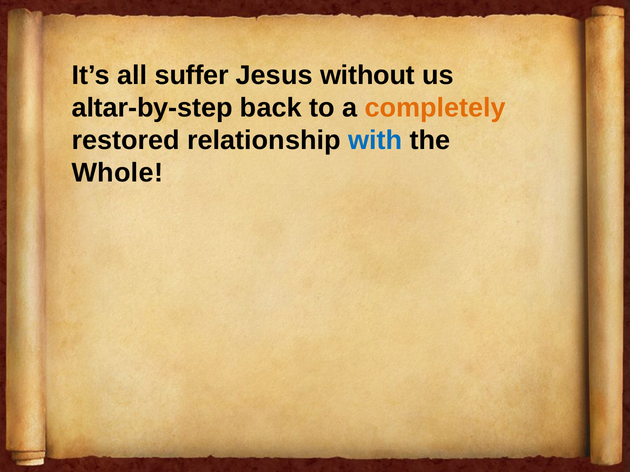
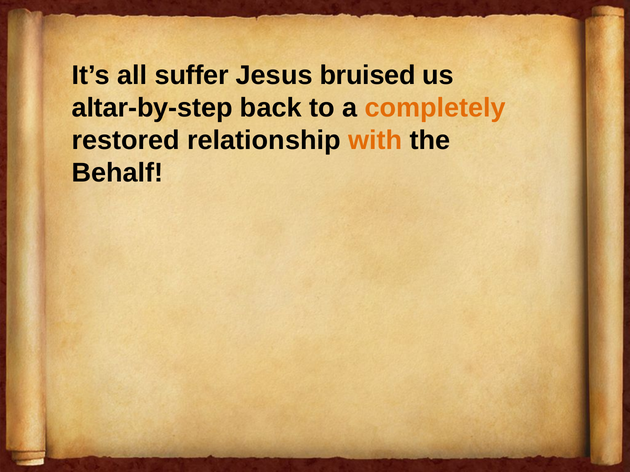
without: without -> bruised (368, 75)
with colour: blue -> orange (375, 140)
Whole: Whole -> Behalf (117, 173)
